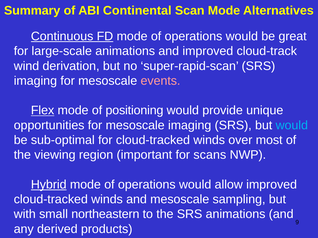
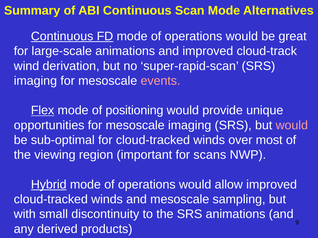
ABI Continental: Continental -> Continuous (137, 11)
would colour: light blue -> pink (292, 125)
northeastern: northeastern -> discontinuity (105, 215)
